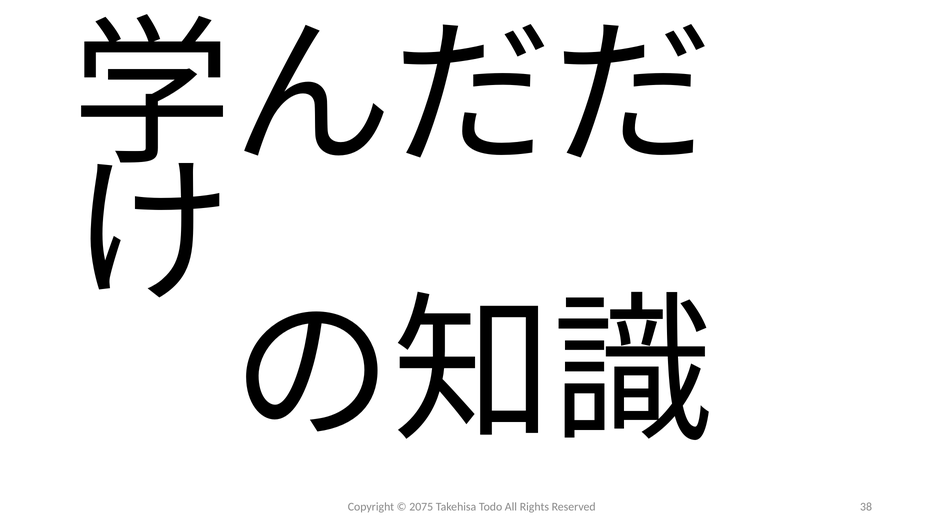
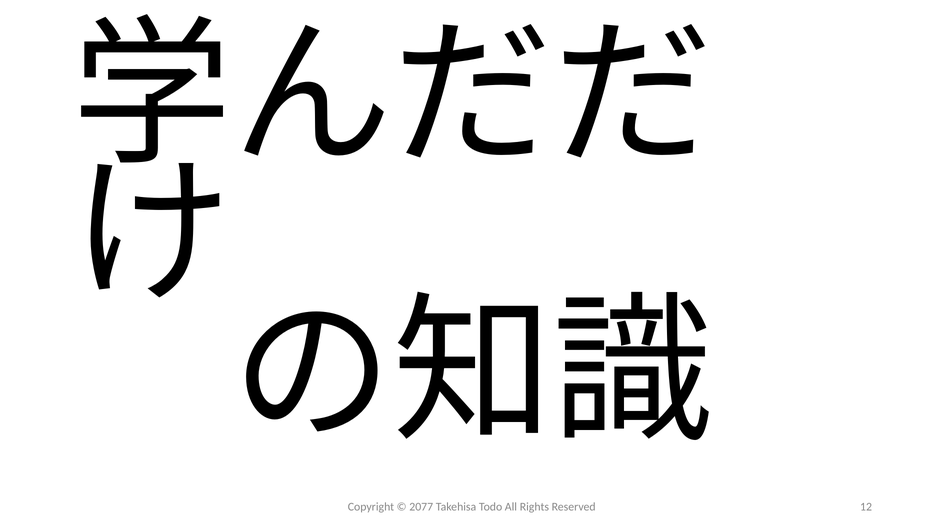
2075: 2075 -> 2077 (421, 507)
38: 38 -> 12 (866, 507)
